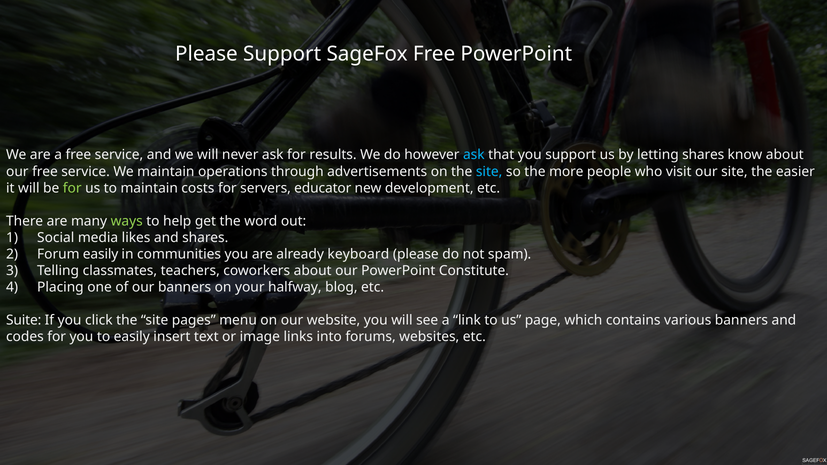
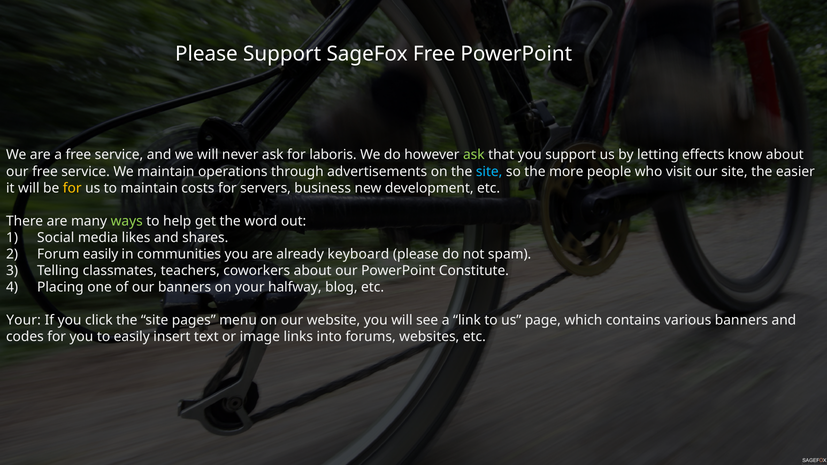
results: results -> laboris (333, 155)
ask colour: light blue -> light green (474, 155)
letting shares: shares -> effects (703, 155)
for colour: light green -> yellow (72, 188)
educator: educator -> business (323, 188)
Suite: Suite -> Your (24, 320)
